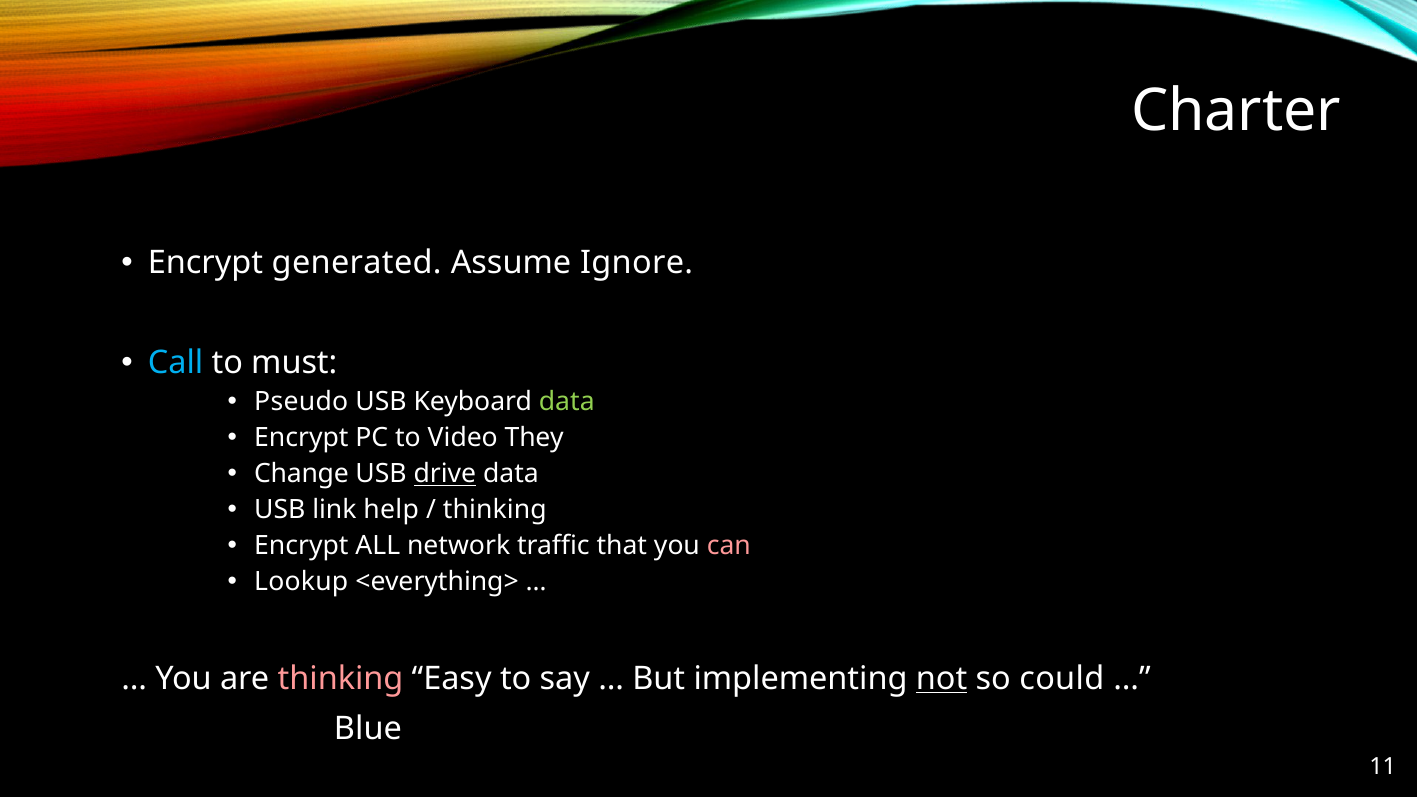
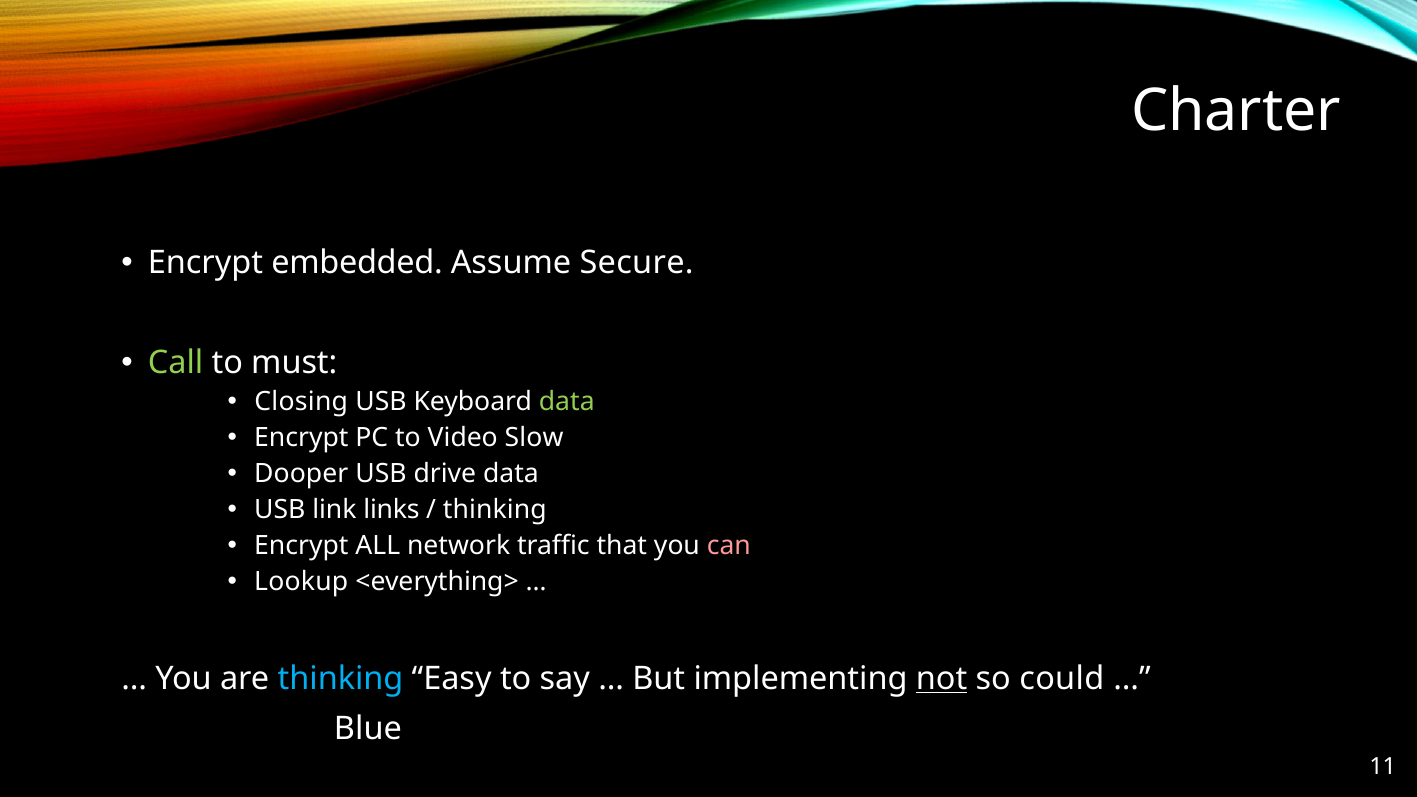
generated: generated -> embedded (357, 263)
Ignore: Ignore -> Secure (637, 263)
Call colour: light blue -> light green (176, 363)
Pseudo: Pseudo -> Closing (301, 402)
They: They -> Slow (534, 438)
Change: Change -> Dooper (301, 474)
drive underline: present -> none (445, 474)
help: help -> links (391, 510)
thinking colour: pink -> light blue (341, 679)
